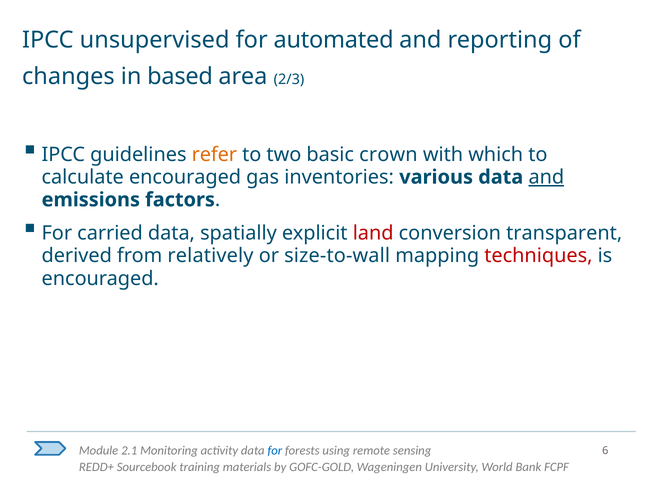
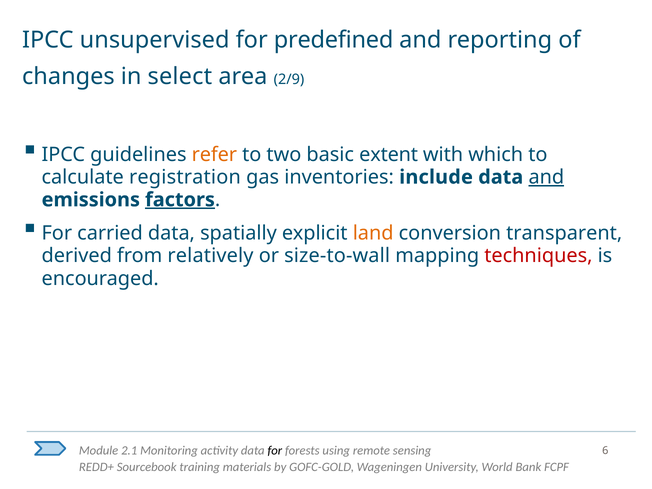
automated: automated -> predefined (334, 40)
based: based -> select (180, 76)
2/3: 2/3 -> 2/9 (289, 79)
crown: crown -> extent (389, 154)
calculate encouraged: encouraged -> registration (185, 177)
various: various -> include (436, 177)
factors underline: none -> present (180, 200)
land colour: red -> orange (373, 233)
for colour: blue -> black (275, 451)
